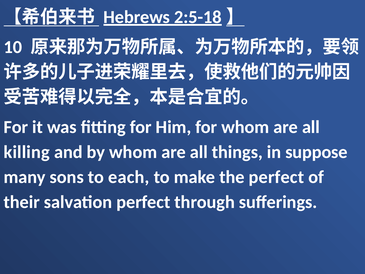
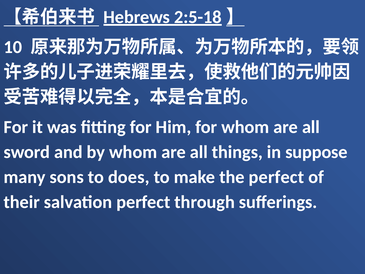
killing: killing -> sword (27, 152)
each: each -> does (129, 177)
